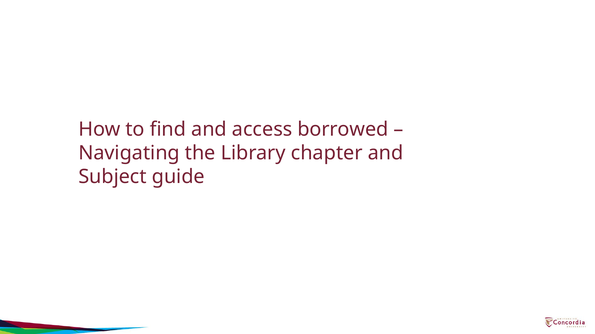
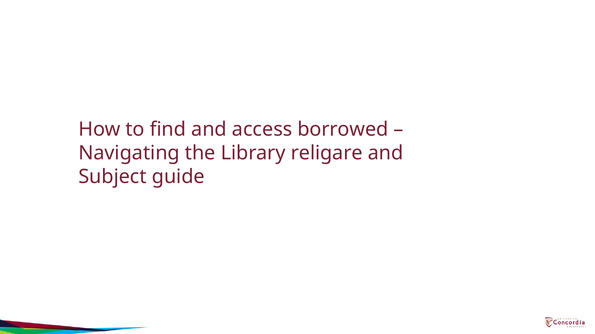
chapter: chapter -> religare (327, 153)
